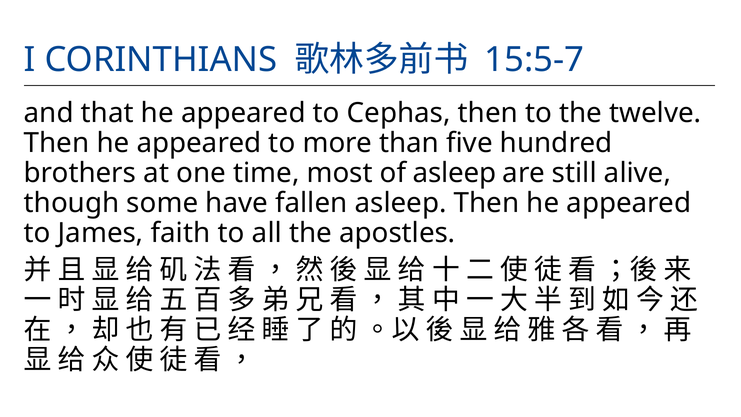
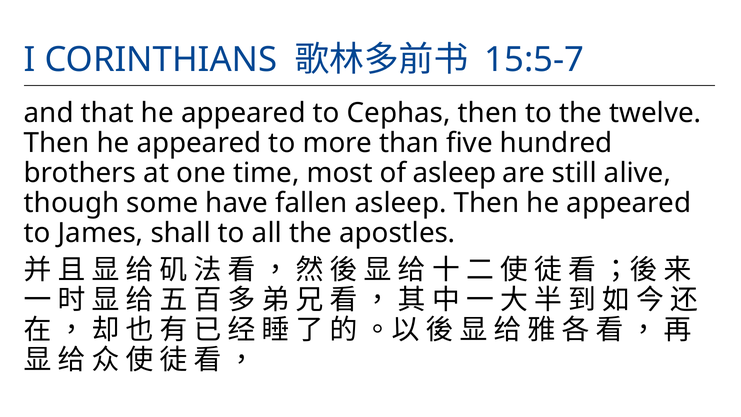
faith: faith -> shall (181, 233)
